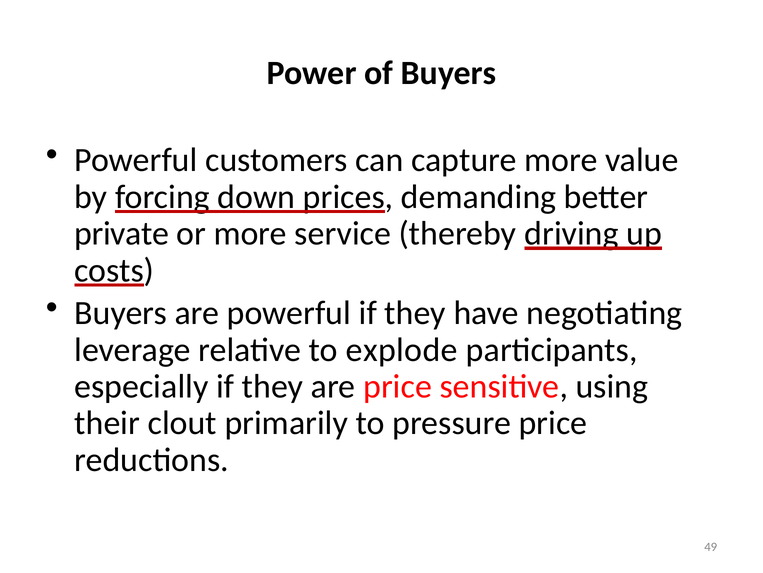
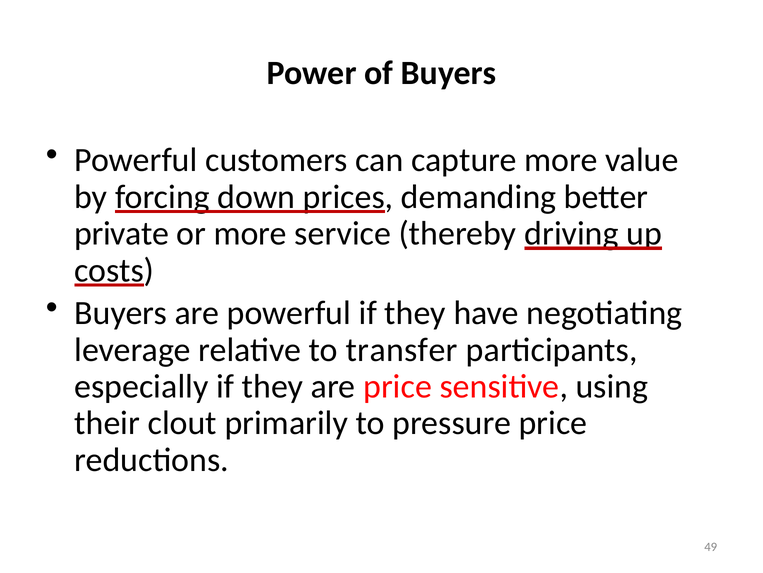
explode: explode -> transfer (402, 349)
